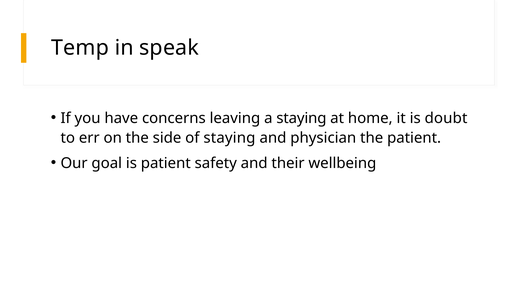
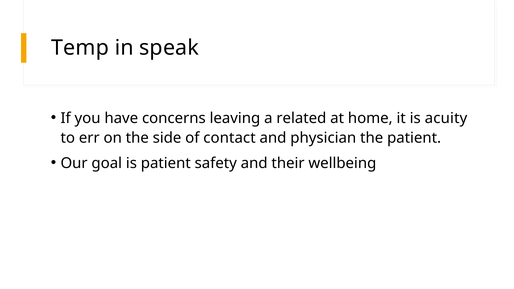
a staying: staying -> related (301, 118)
doubt: doubt -> acuity (446, 118)
of staying: staying -> contact (229, 138)
